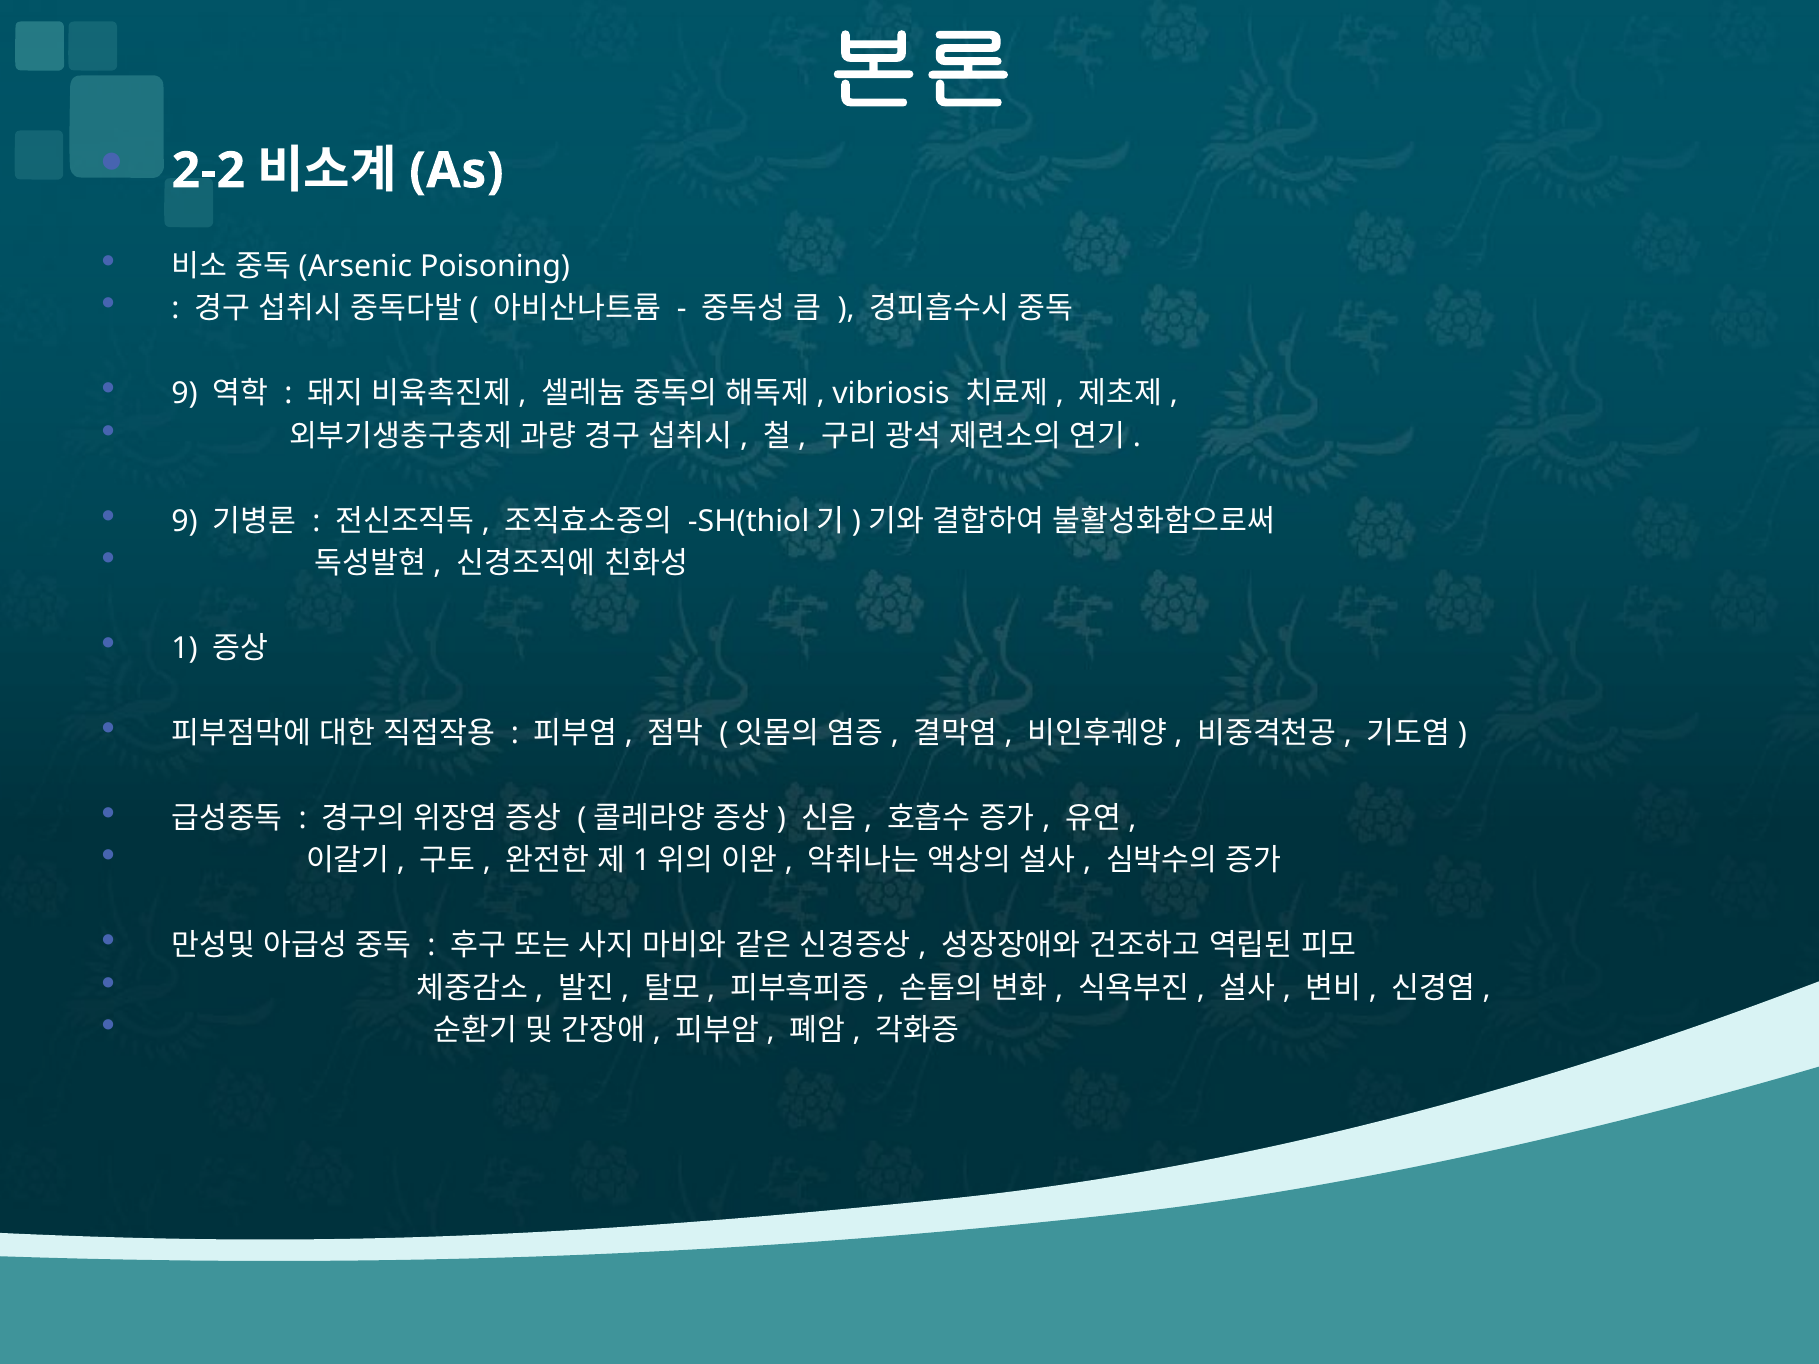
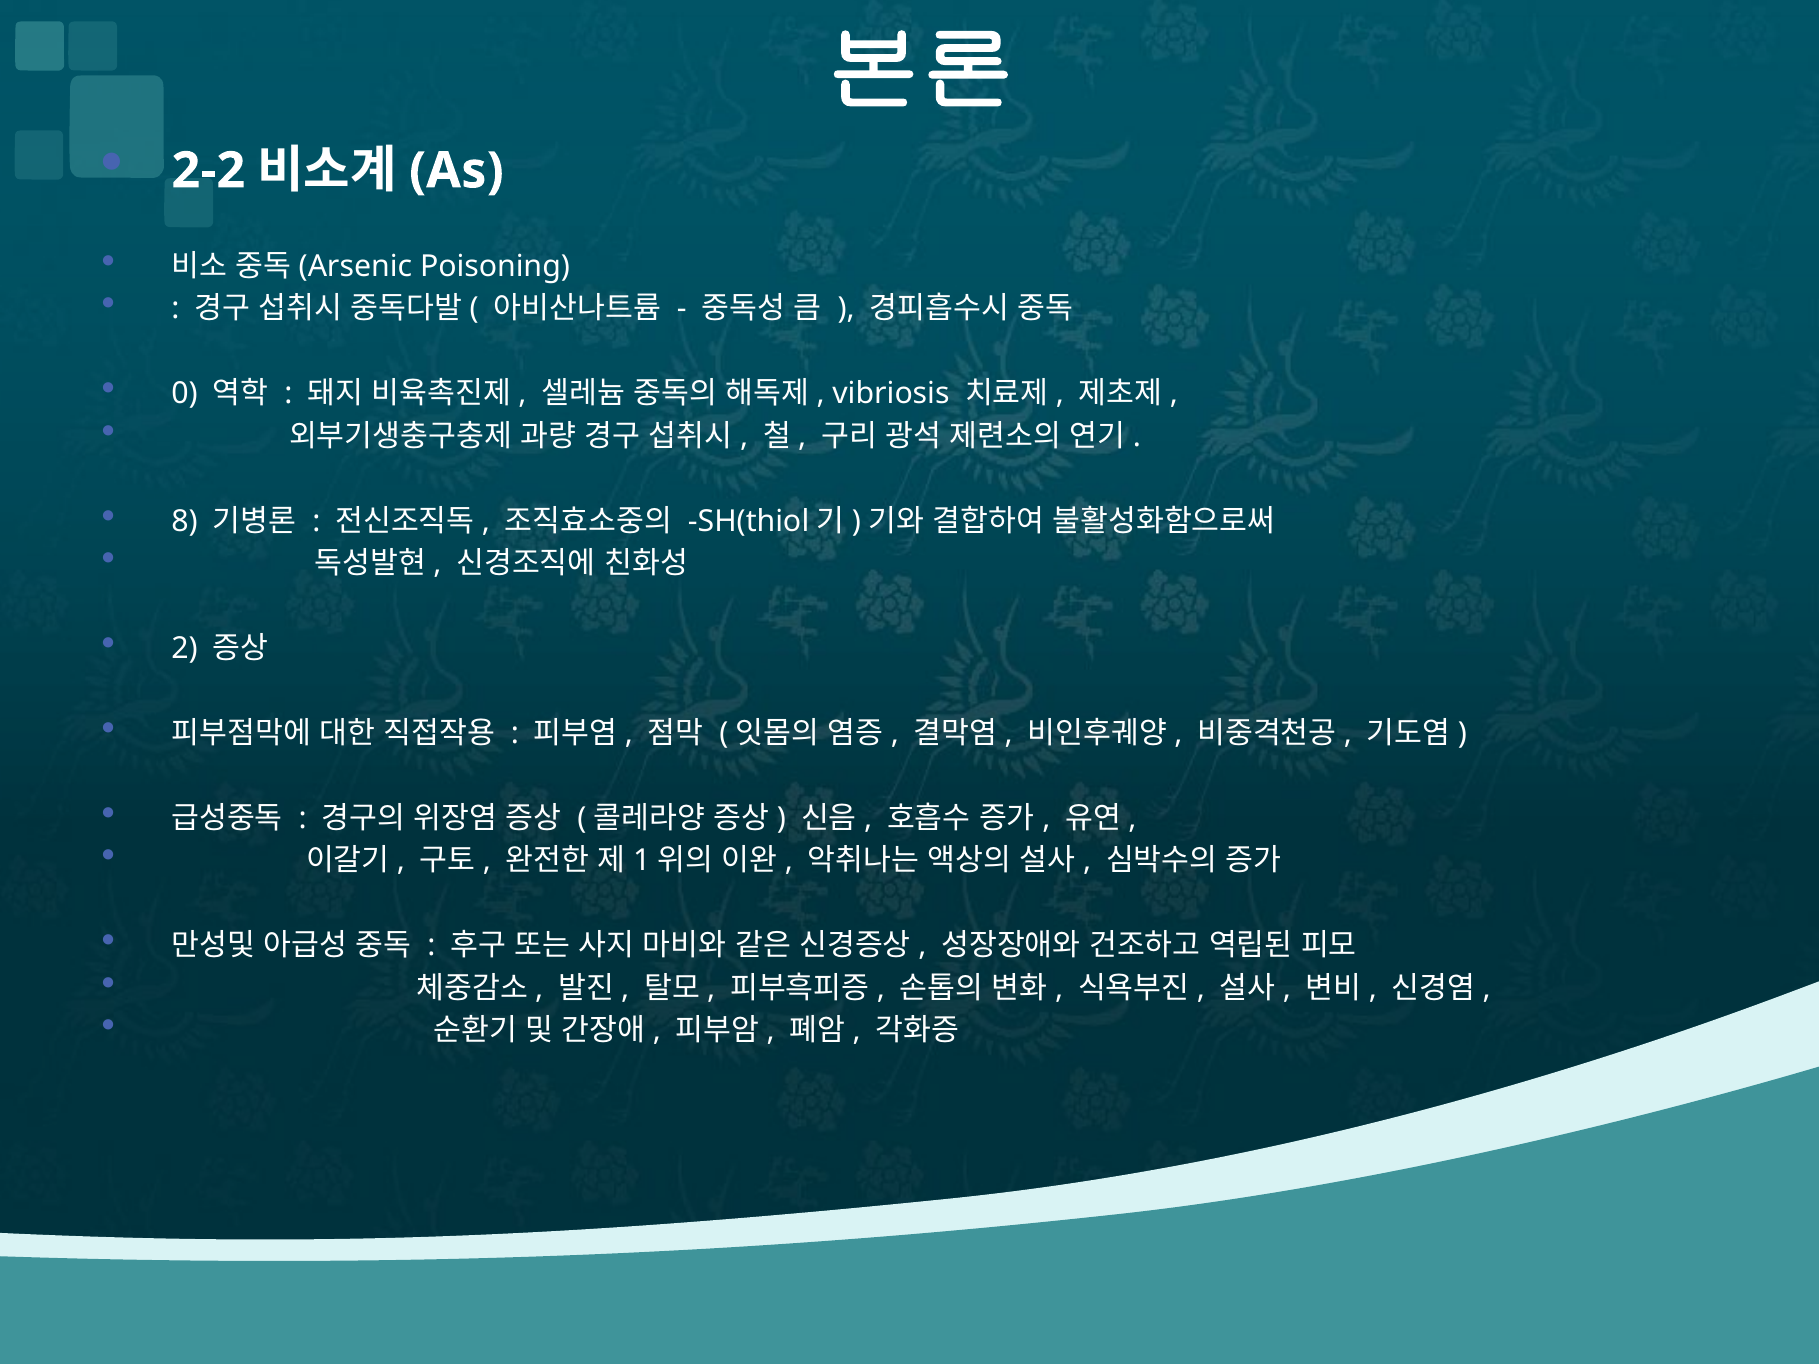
9: 9 -> 0 (185, 394)
9: 9 -> 8 (185, 521)
1: 1 -> 2 (185, 649)
